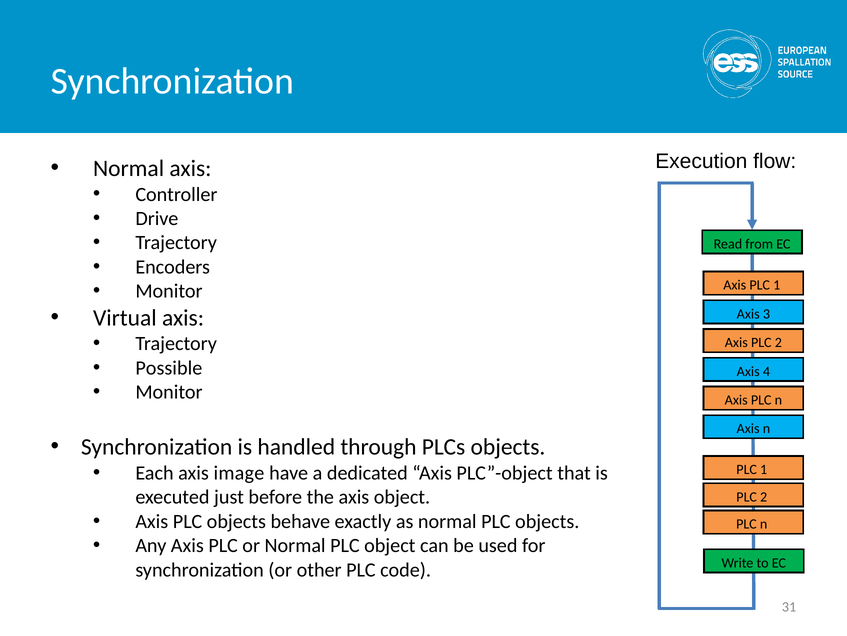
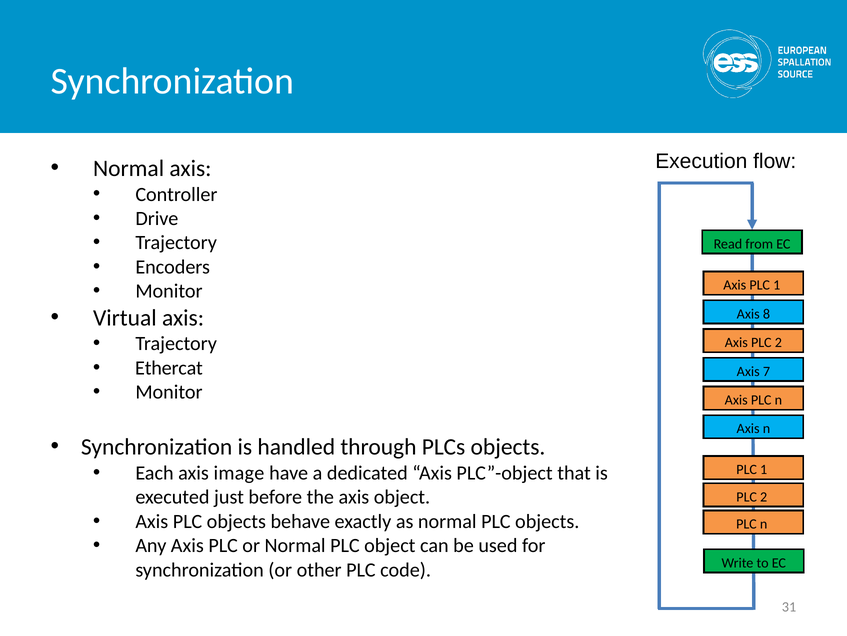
3: 3 -> 8 (766, 314)
Possible: Possible -> Ethercat (169, 368)
4: 4 -> 7 (766, 371)
